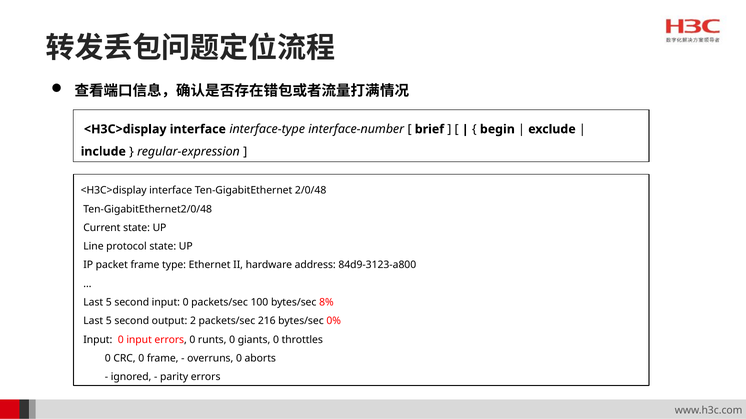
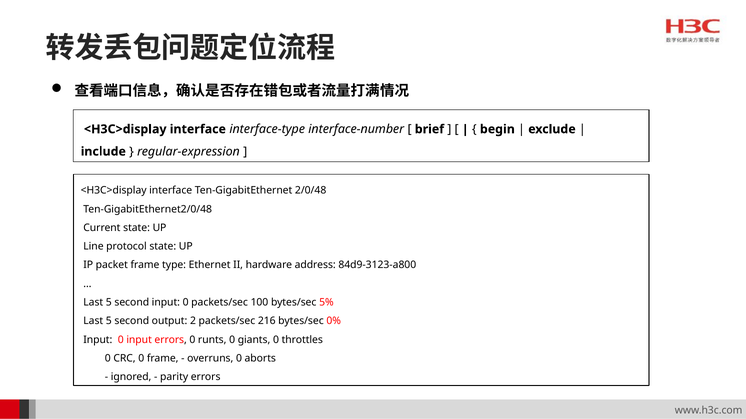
8%: 8% -> 5% (326, 303)
